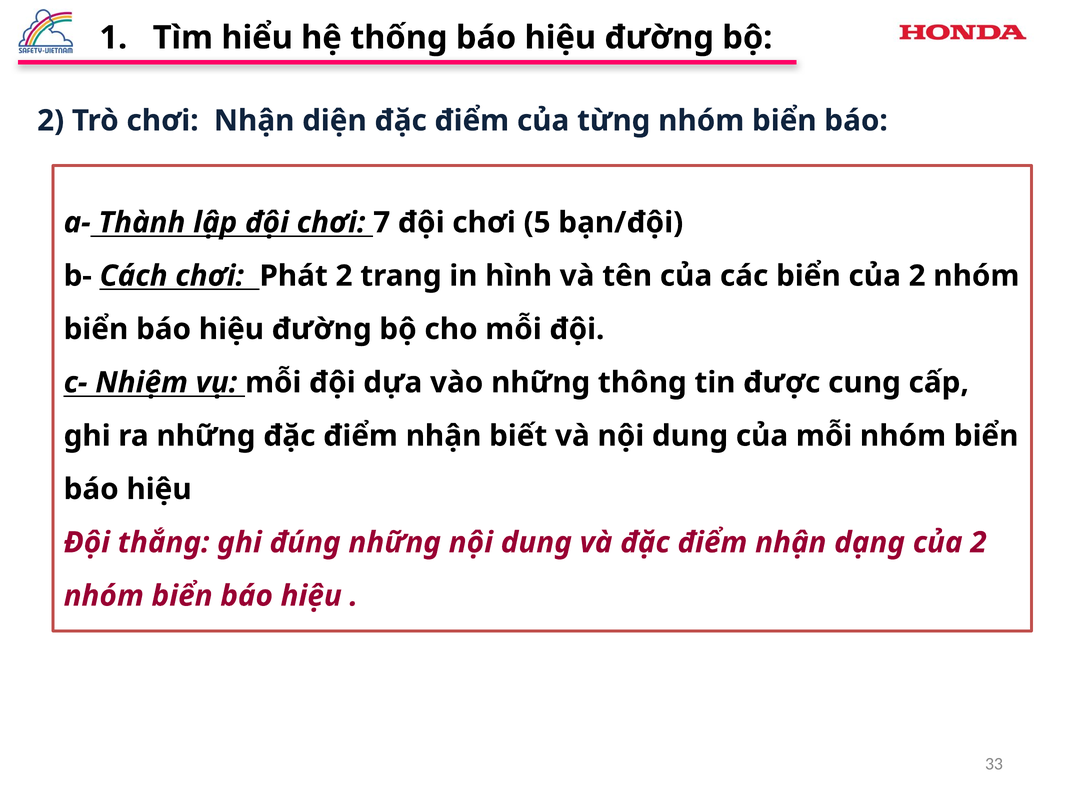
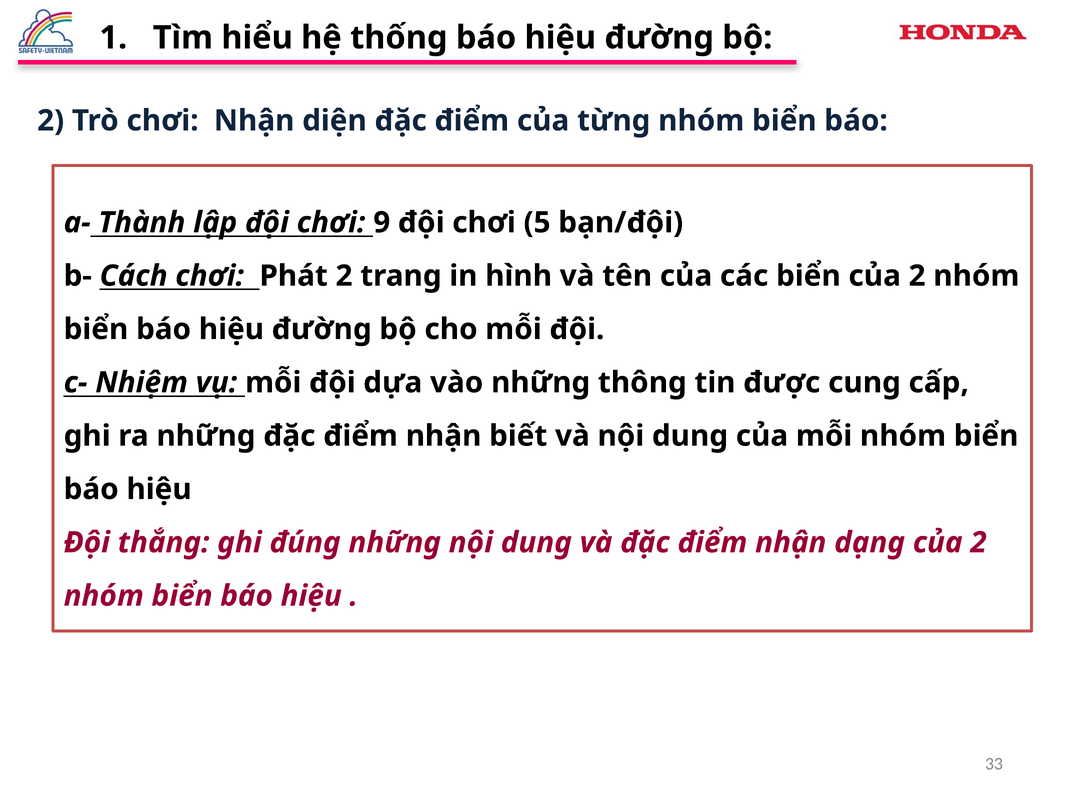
7: 7 -> 9 (382, 223)
